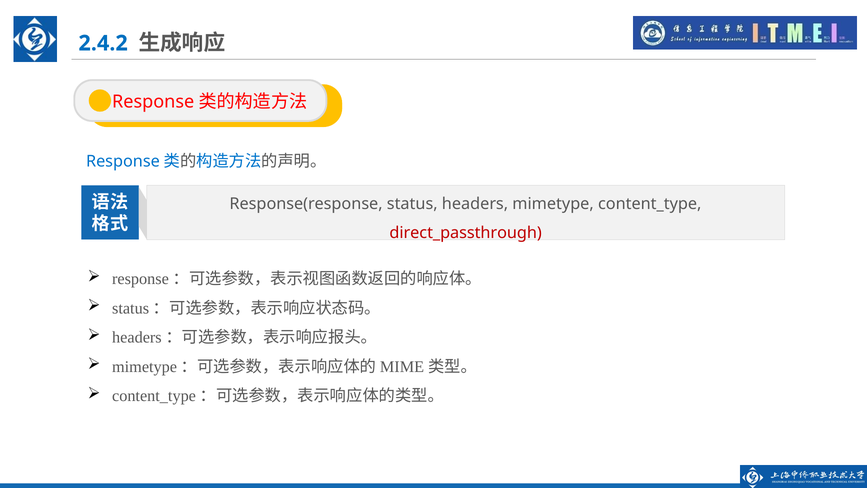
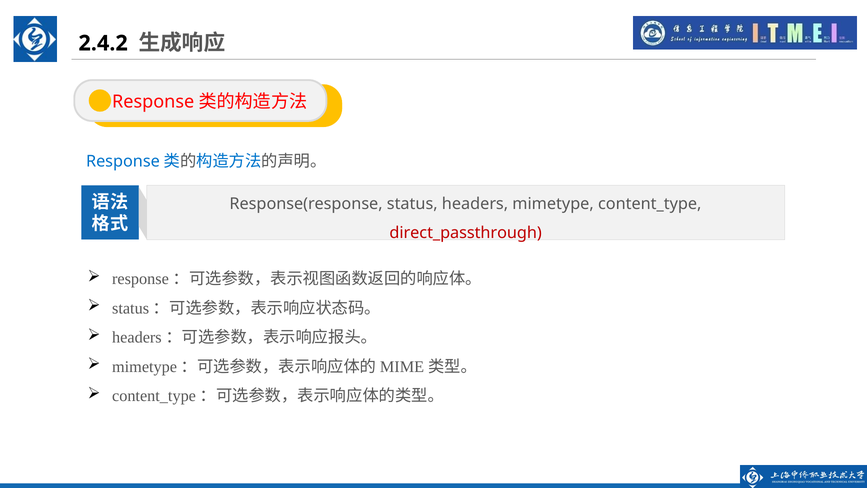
2.4.2 colour: blue -> black (103, 43)
